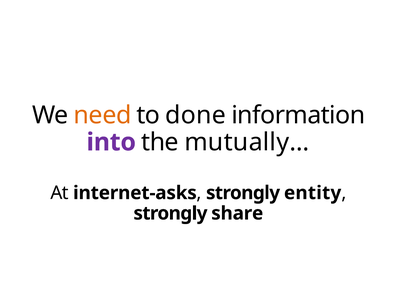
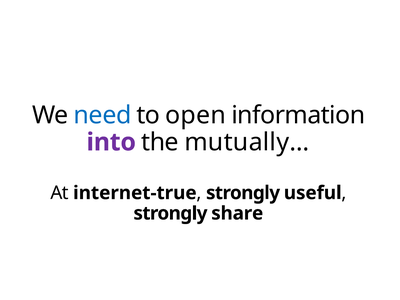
need colour: orange -> blue (102, 115)
done: done -> open (196, 115)
internet-asks: internet-asks -> internet-true (135, 193)
entity: entity -> useful (313, 193)
